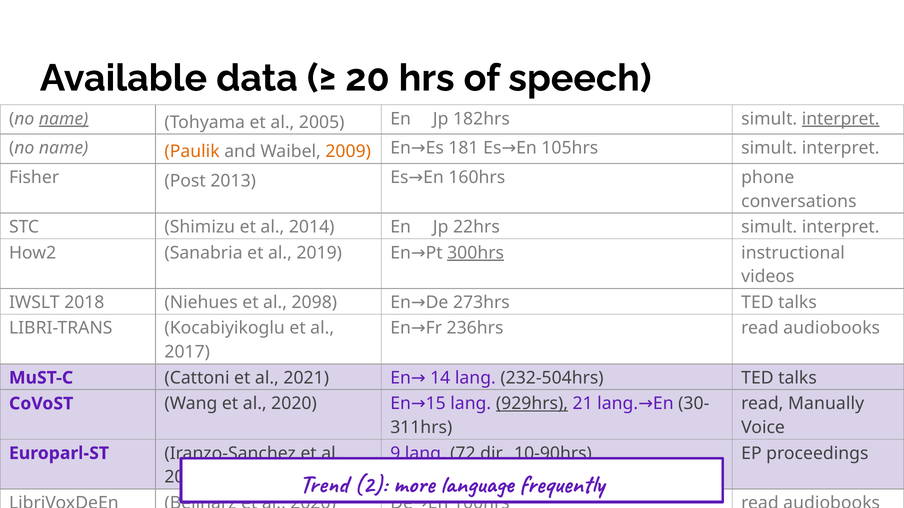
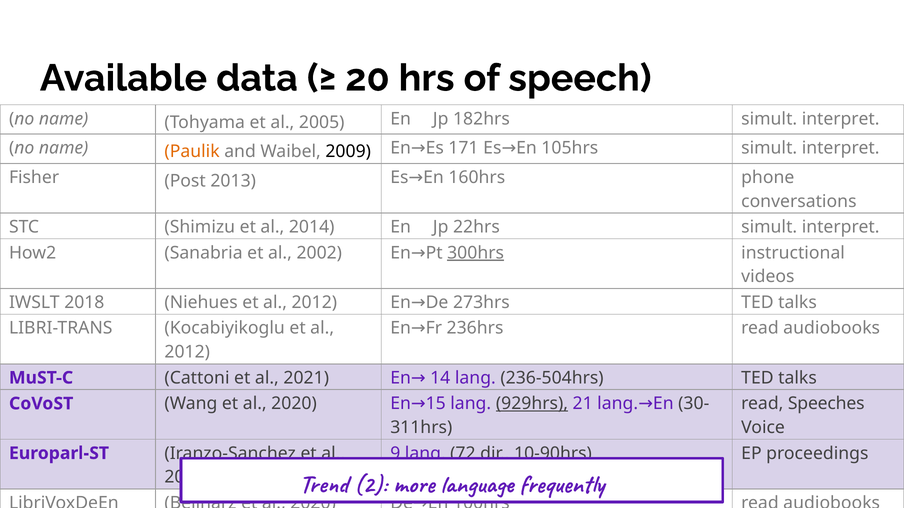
interpret underline: present -> none (841, 119)
name underline: present -> none (64, 119)
2009 colour: orange -> black (348, 152)
181: 181 -> 171 (463, 148)
2019: 2019 -> 2002 (319, 253)
Niehues et al 2098: 2098 -> 2012 (314, 303)
2017: 2017 -> 2012 (187, 352)
232-504hrs: 232-504hrs -> 236-504hrs (552, 378)
Manually: Manually -> Speeches (826, 404)
